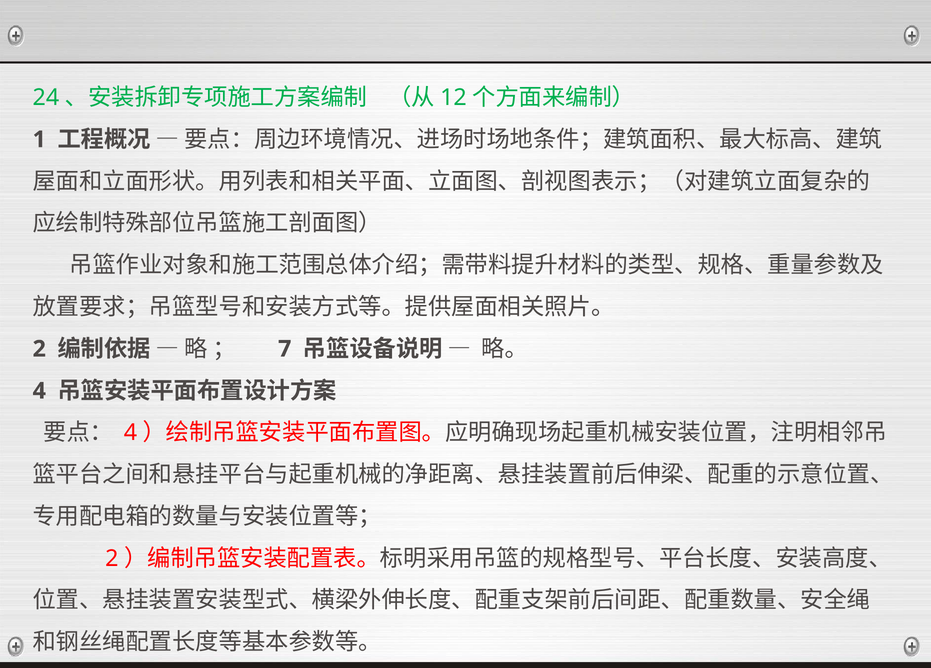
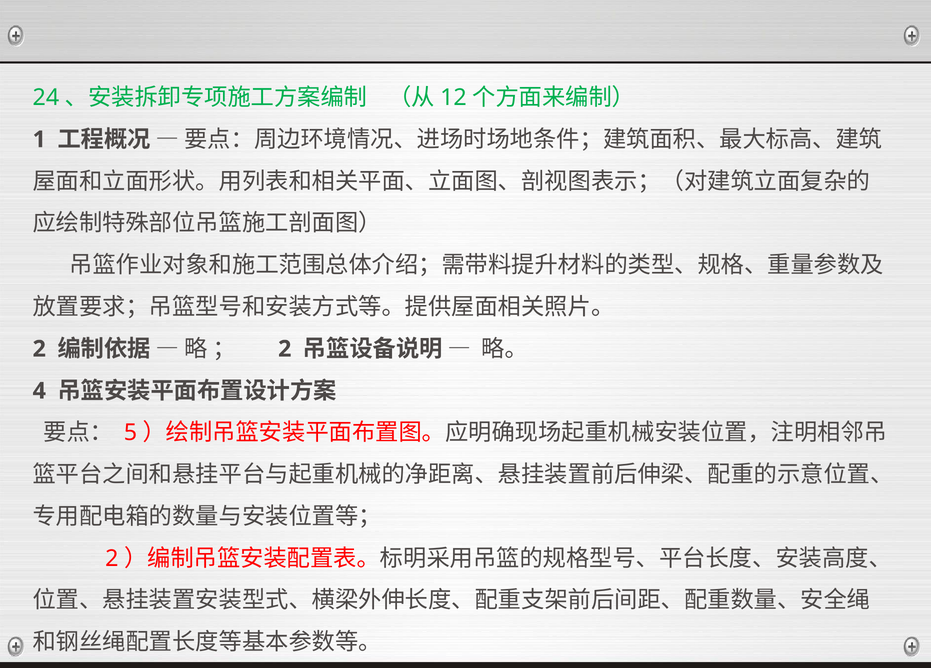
7: 7 -> 2 (285, 349)
4: 4 -> 5 (130, 433)
